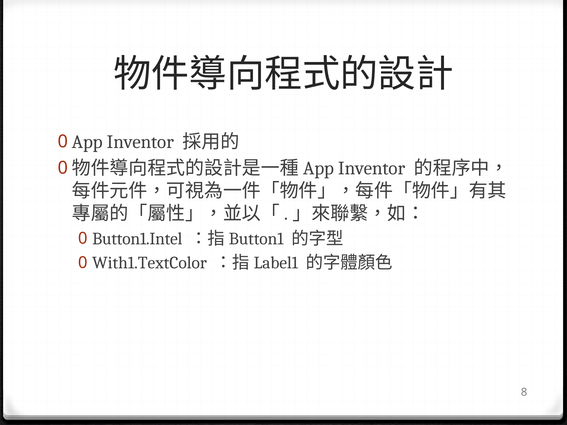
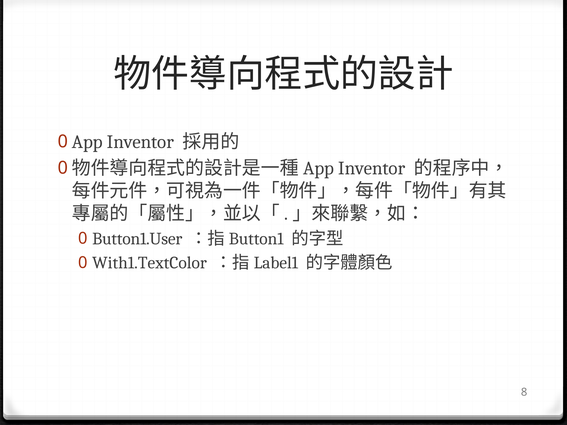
Button1.Intel: Button1.Intel -> Button1.User (137, 239)
